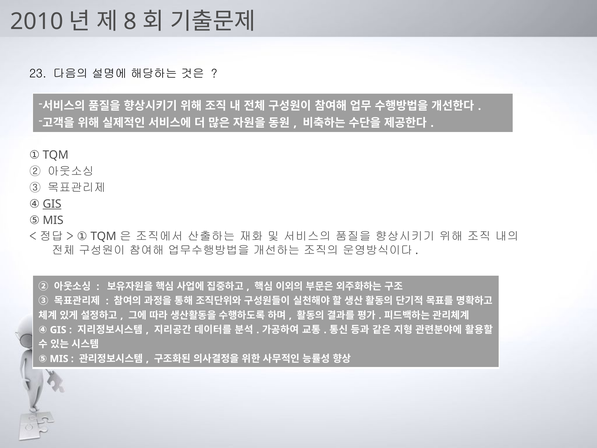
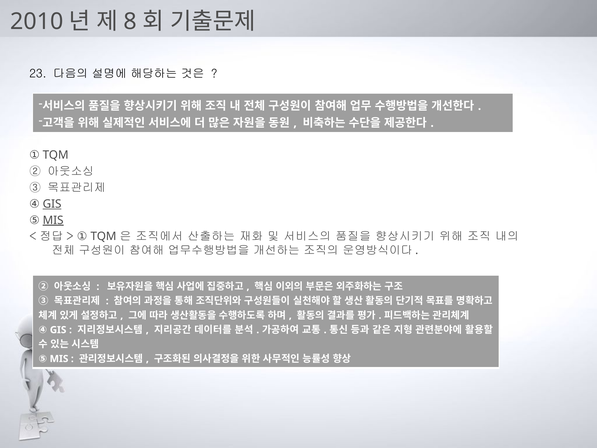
MIS underline: none -> present (53, 220)
